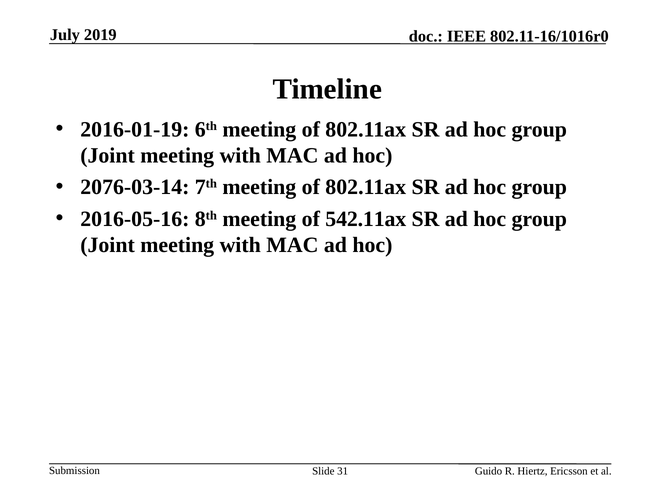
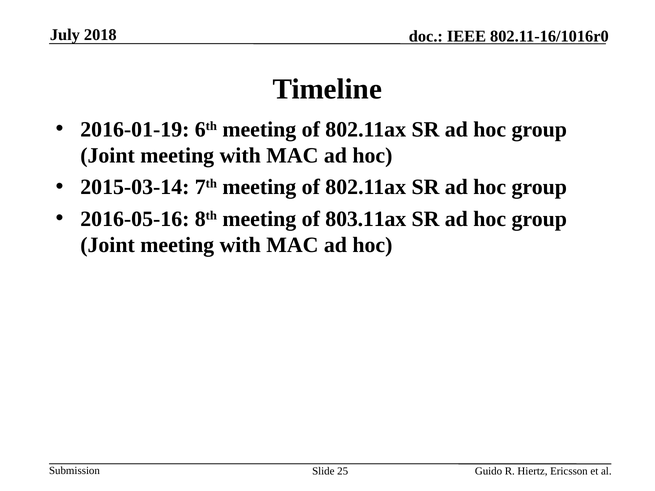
2019: 2019 -> 2018 (100, 35)
2076-03-14: 2076-03-14 -> 2015-03-14 (135, 187)
542.11ax: 542.11ax -> 803.11ax (366, 219)
31: 31 -> 25 (343, 471)
